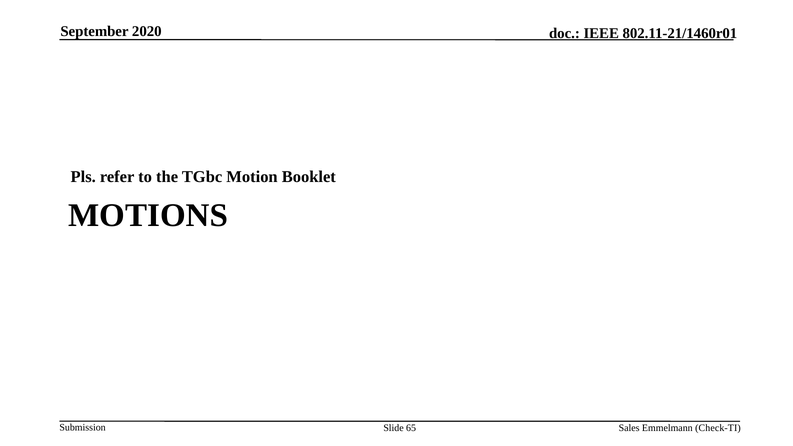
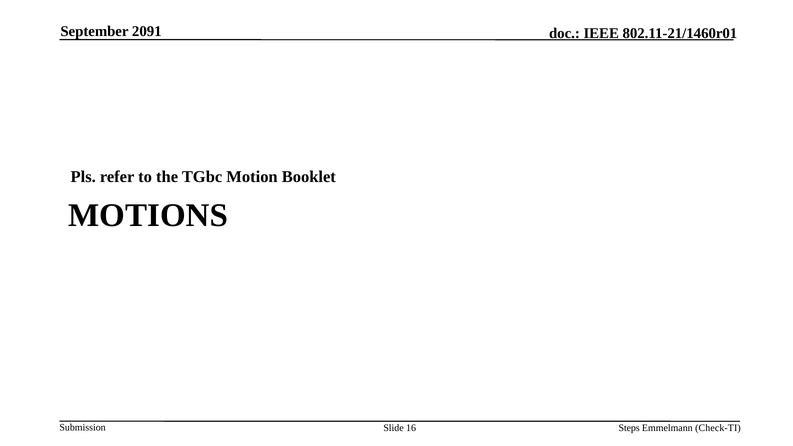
2020: 2020 -> 2091 (147, 32)
65: 65 -> 16 (411, 428)
Sales: Sales -> Steps (629, 428)
